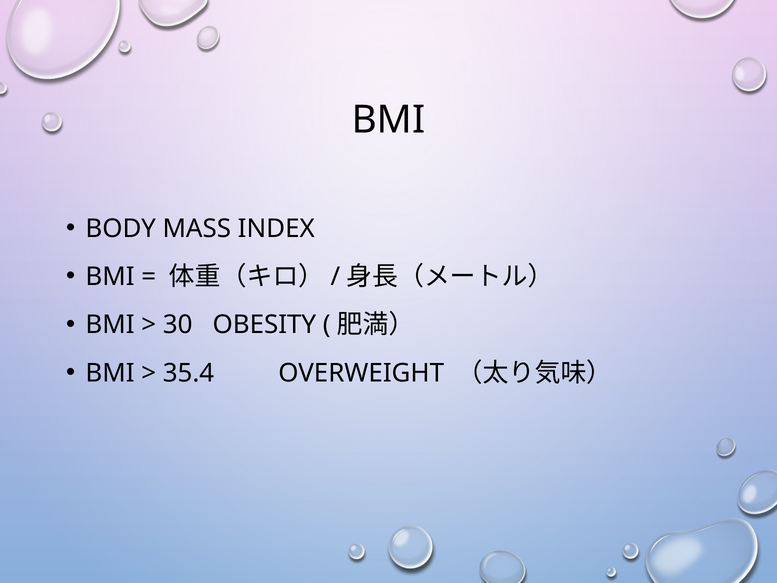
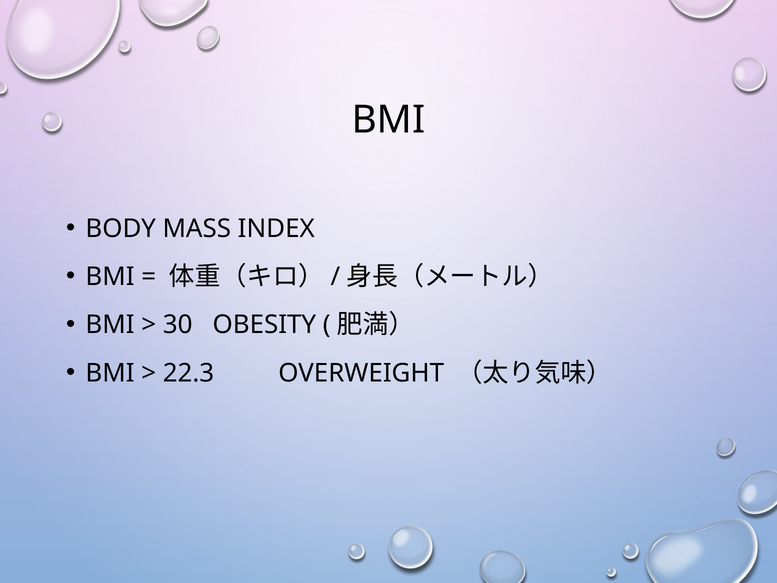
35.4: 35.4 -> 22.3 (188, 373)
